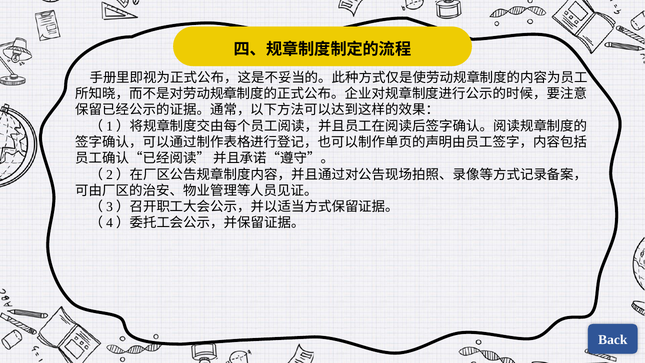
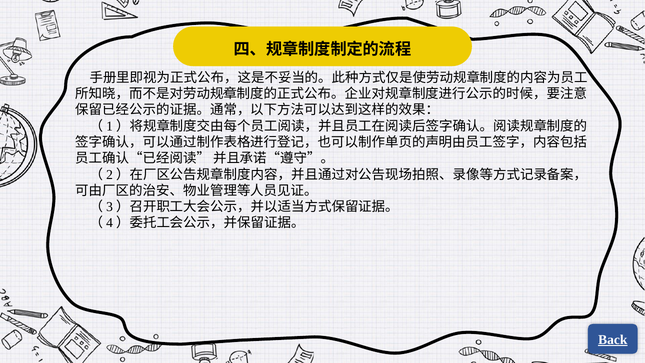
Back underline: none -> present (613, 340)
